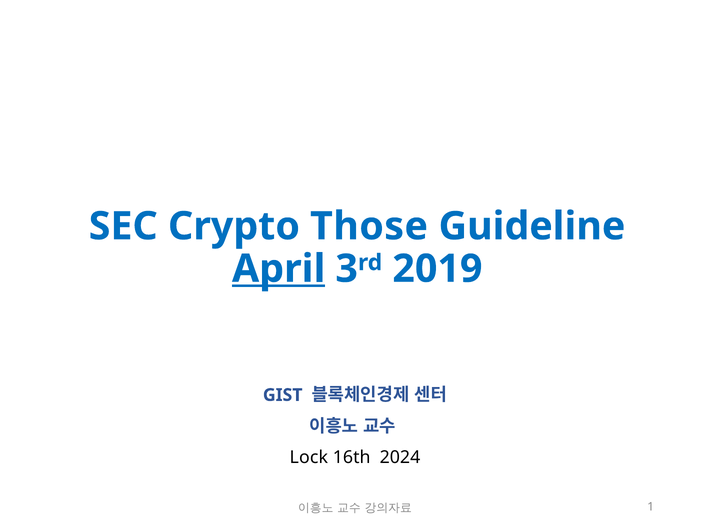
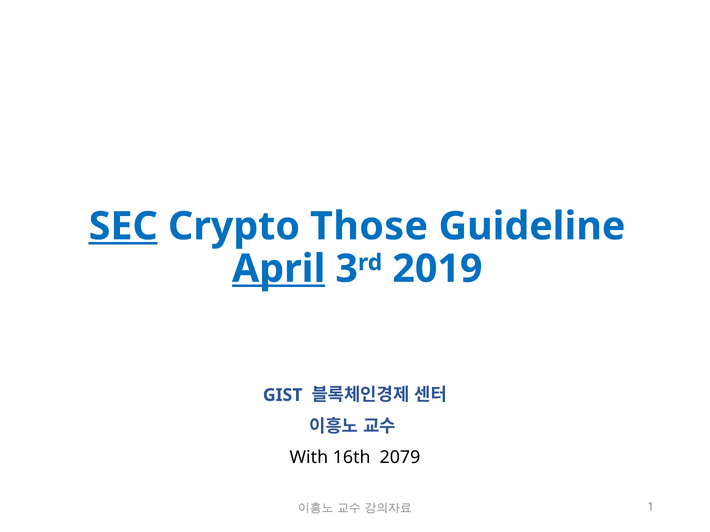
SEC underline: none -> present (123, 227)
Lock: Lock -> With (309, 458)
2024: 2024 -> 2079 (400, 458)
